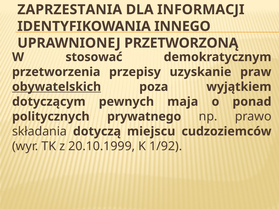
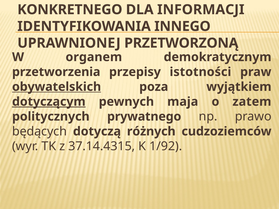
ZAPRZESTANIA: ZAPRZESTANIA -> KONKRETNEGO (70, 10)
stosować: stosować -> organem (94, 57)
uzyskanie: uzyskanie -> istotności (200, 72)
dotyczącym underline: none -> present (49, 102)
ponad: ponad -> zatem (252, 102)
składania: składania -> będących (39, 132)
miejscu: miejscu -> różnych (151, 132)
20.10.1999: 20.10.1999 -> 37.14.4315 (102, 146)
